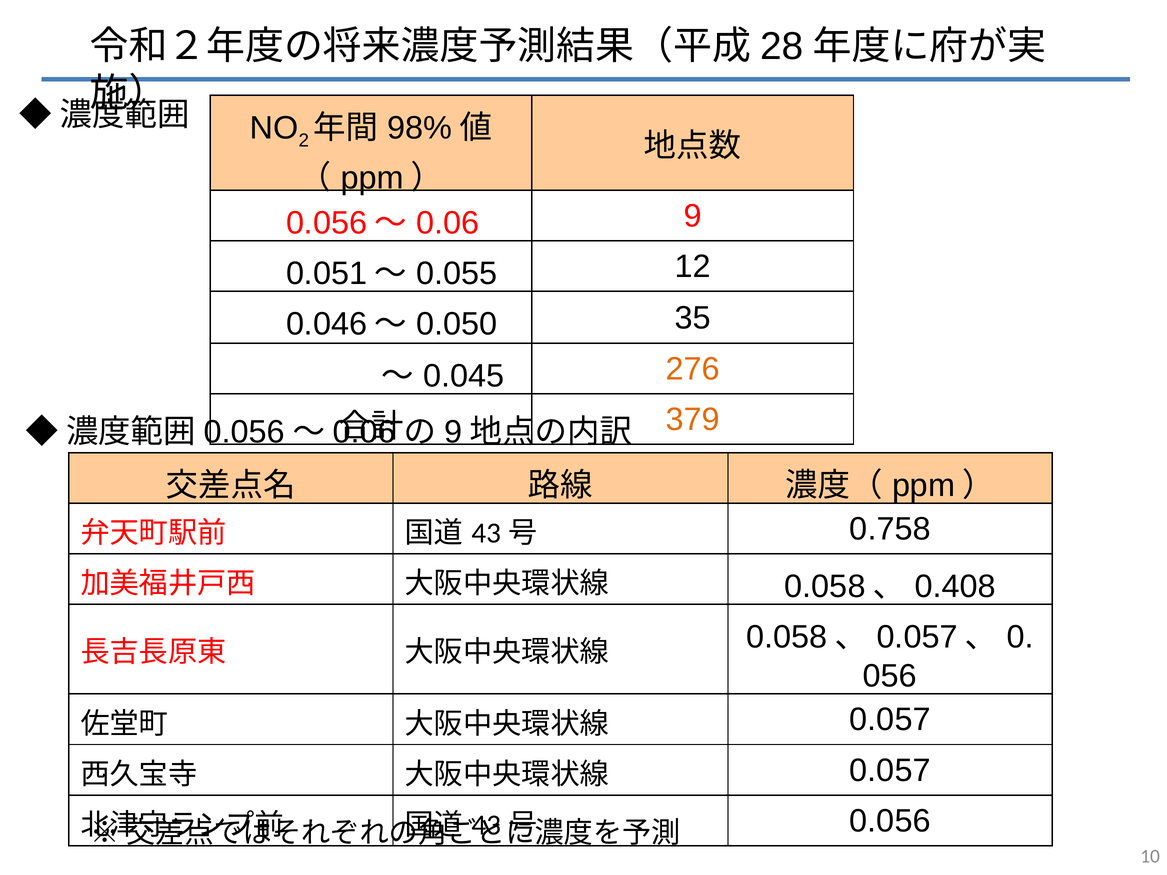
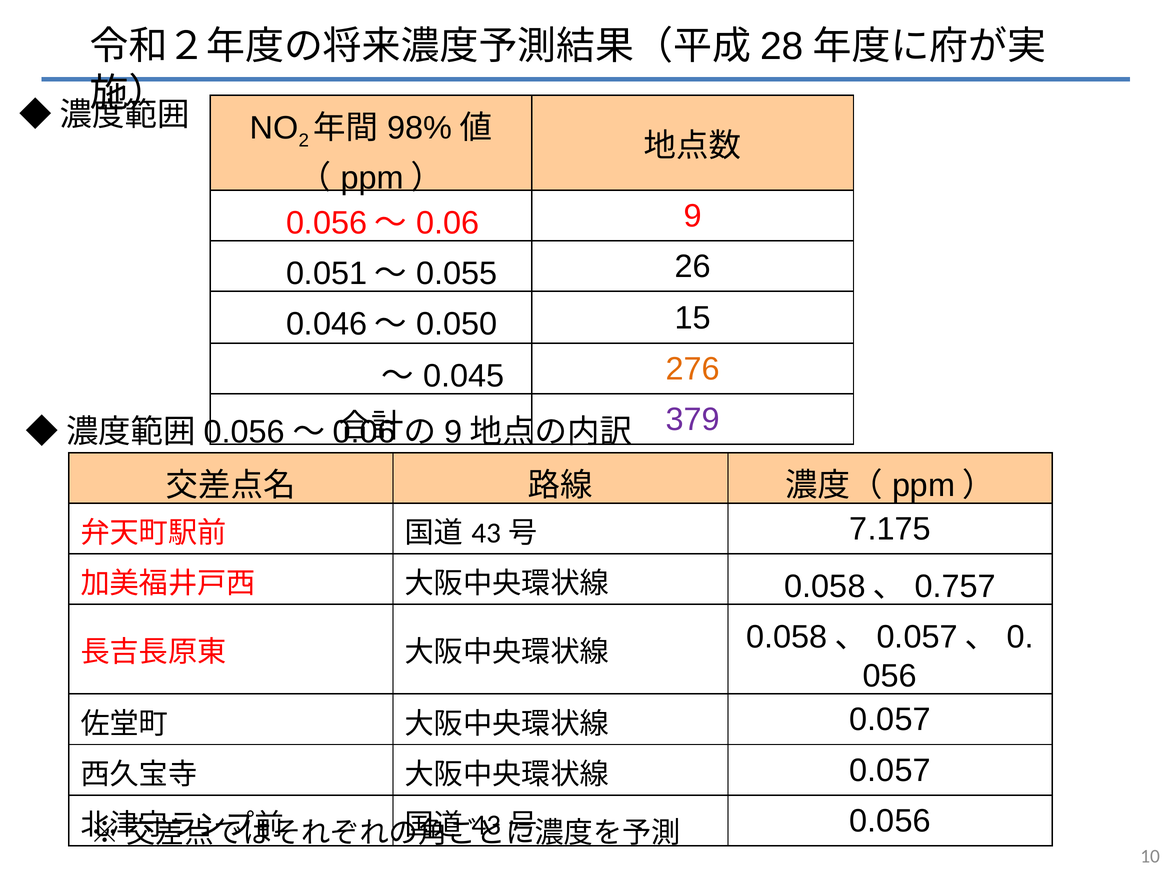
12: 12 -> 26 (693, 267)
35: 35 -> 15 (693, 318)
379 colour: orange -> purple (693, 420)
0.758: 0.758 -> 7.175 (890, 529)
0.408: 0.408 -> 0.757 (955, 587)
